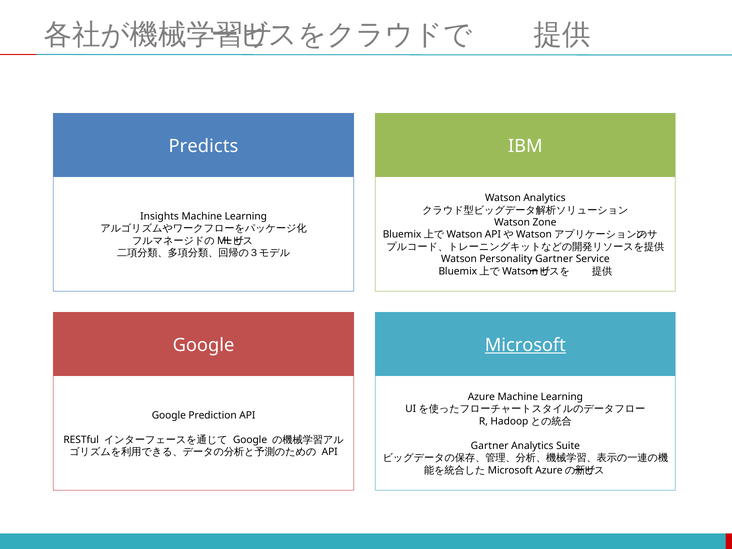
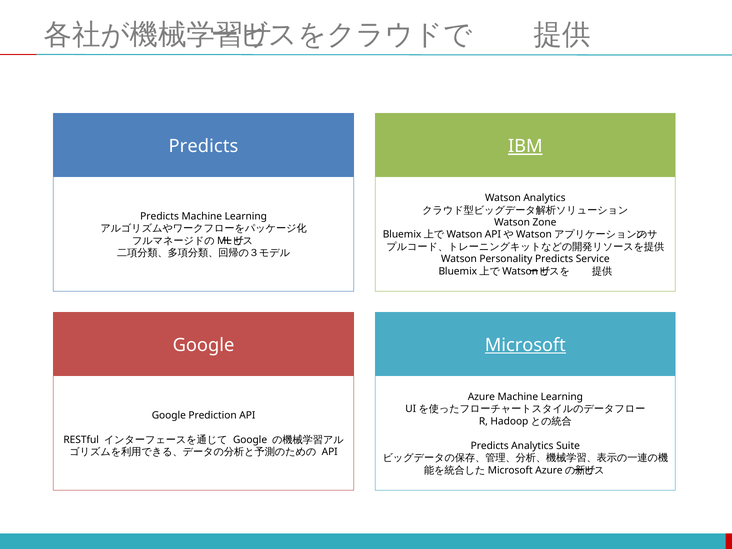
IBM underline: none -> present (525, 146)
Insights: Insights -> Predicts (160, 216)
Personality Gartner: Gartner -> Predicts (554, 259)
Gartner: Gartner -> Predicts (490, 446)
